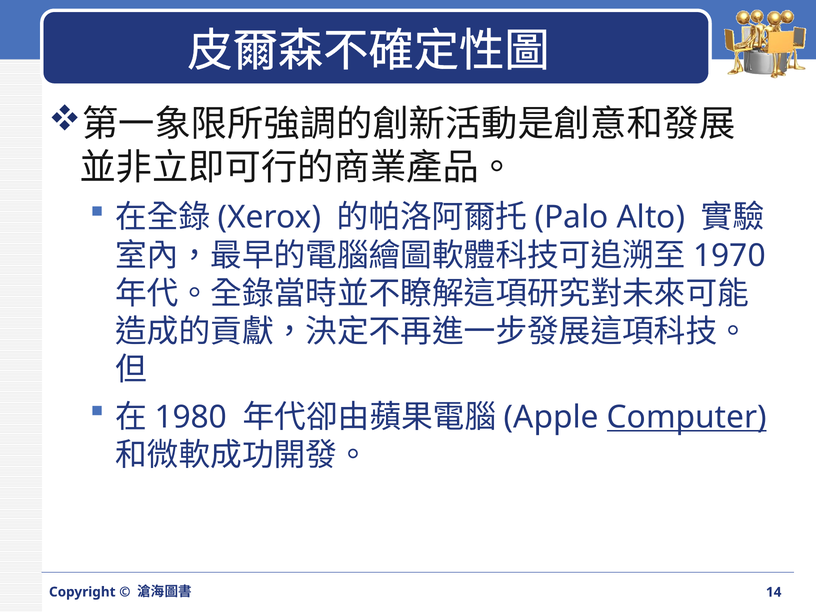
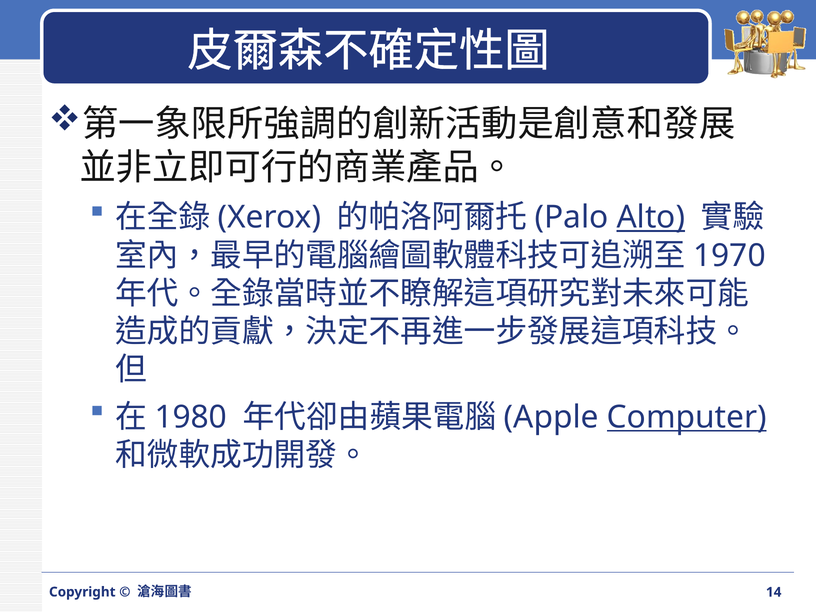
Alto underline: none -> present (651, 218)
